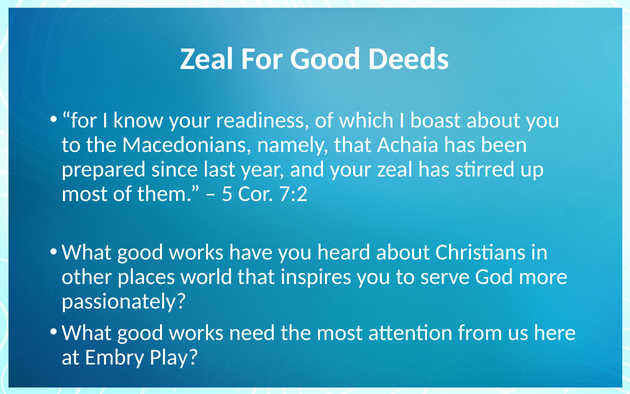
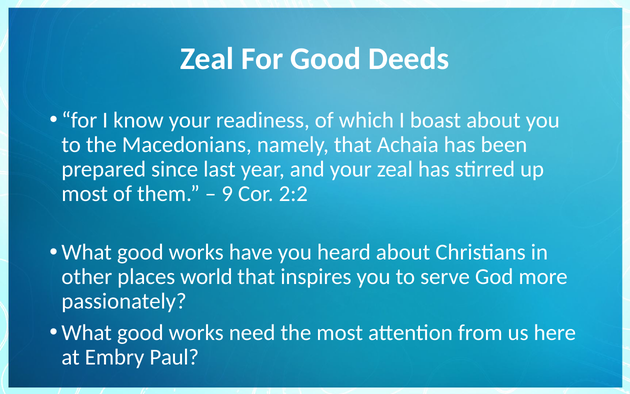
5: 5 -> 9 (227, 194)
7:2: 7:2 -> 2:2 (293, 194)
Play: Play -> Paul (174, 357)
